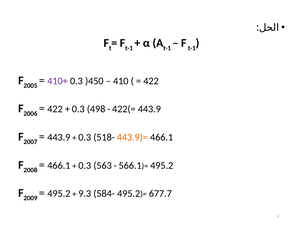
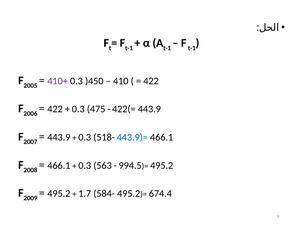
498: 498 -> 475 (96, 109)
443.9)= colour: orange -> blue (132, 137)
566.1: 566.1 -> 994.5 (130, 166)
9.3: 9.3 -> 1.7 (85, 194)
677.7: 677.7 -> 674.4 (160, 194)
